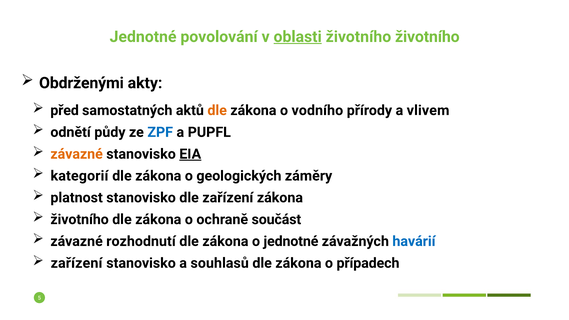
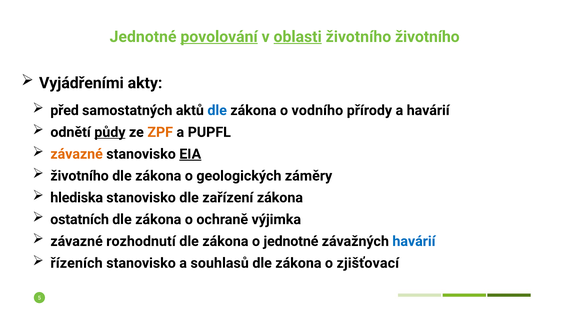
povolování underline: none -> present (219, 37)
Obdrženými: Obdrženými -> Vyjádřeními (81, 83)
dle colour: orange -> blue (217, 110)
a vlivem: vlivem -> havárií (428, 110)
půdy underline: none -> present (110, 132)
ZPF colour: blue -> orange (160, 132)
kategorií: kategorií -> životního (80, 176)
platnost: platnost -> hlediska (77, 198)
životního: životního -> ostatních (80, 220)
součást: součást -> výjimka (276, 220)
zařízení: zařízení -> řízeních (77, 263)
případech: případech -> zjišťovací (368, 263)
